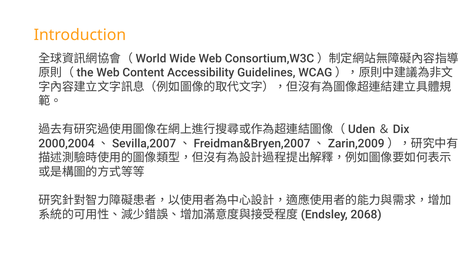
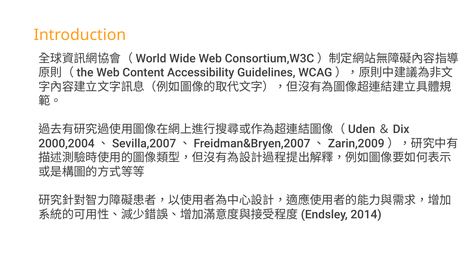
2068: 2068 -> 2014 (366, 214)
